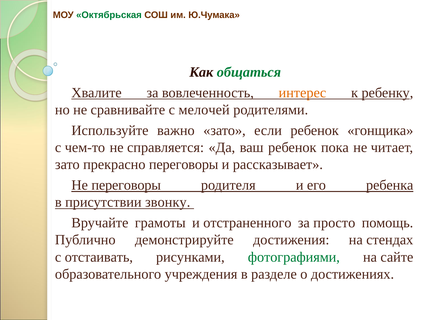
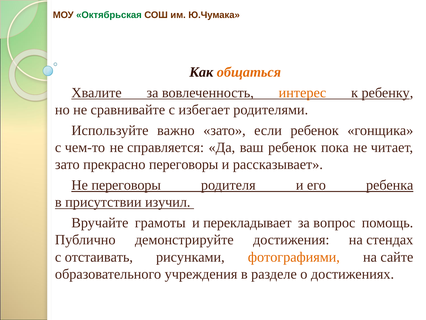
общаться colour: green -> orange (249, 72)
мелочей: мелочей -> избегает (204, 110)
звонку: звонку -> изучил (168, 202)
отстраненного: отстраненного -> перекладывает (247, 223)
просто: просто -> вопрос (334, 223)
фотографиями colour: green -> orange (294, 257)
